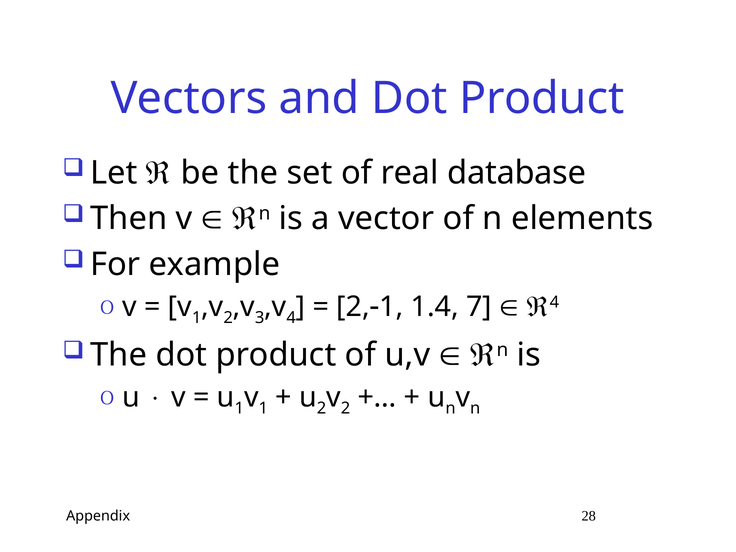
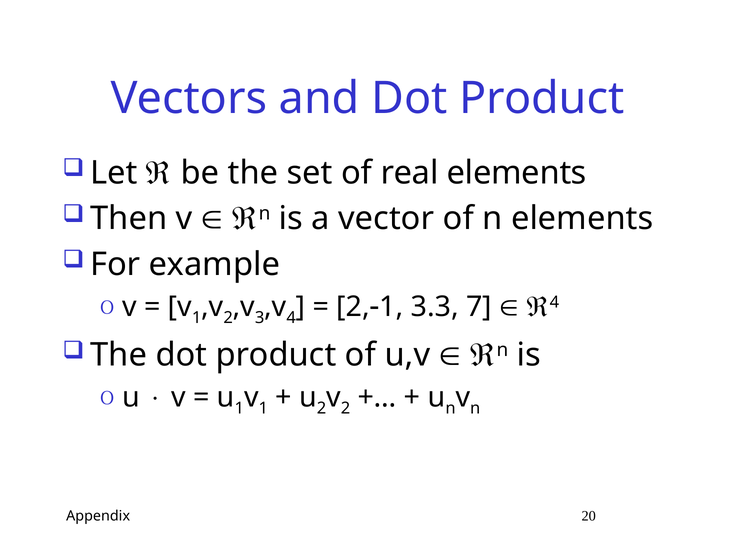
real database: database -> elements (517, 173)
1.4: 1.4 -> 3.3 (435, 307)
28: 28 -> 20 (589, 516)
